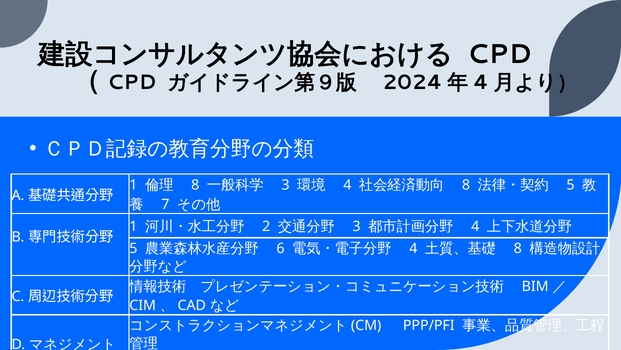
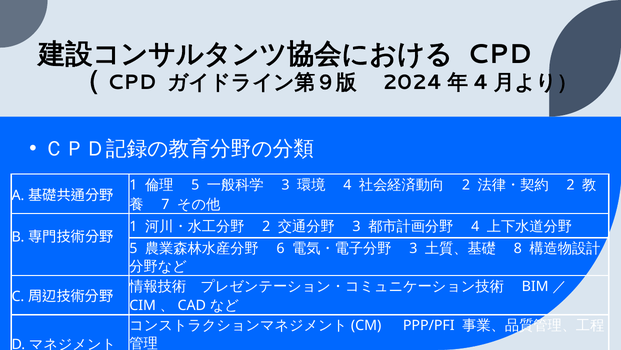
8: 8 -> 5 (195, 185)
8: 8 -> 2 (466, 185)
5: 5 -> 2 (570, 185)
4: 4 -> 3 (413, 248)
